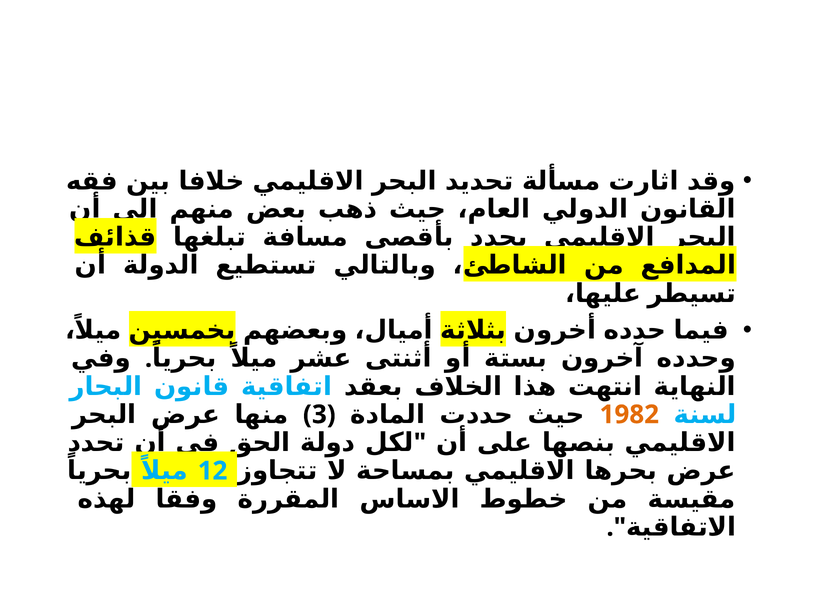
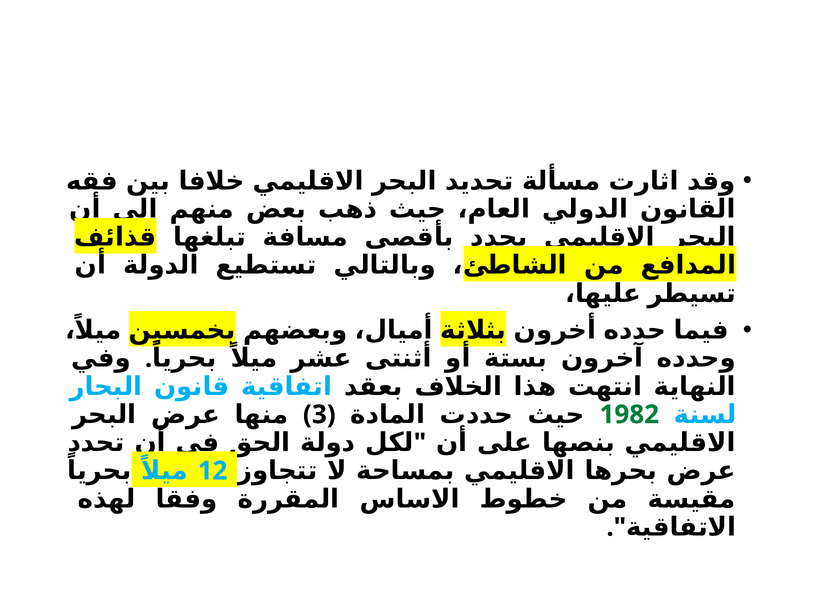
1982 colour: orange -> green (629, 415)
